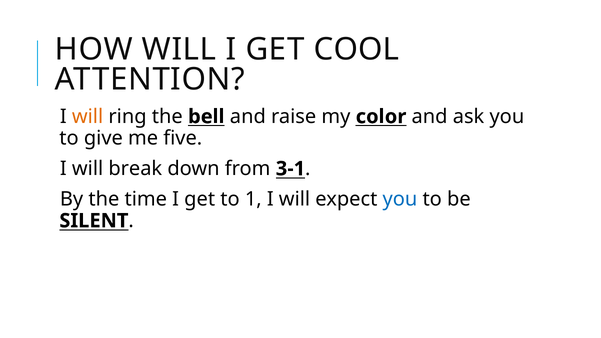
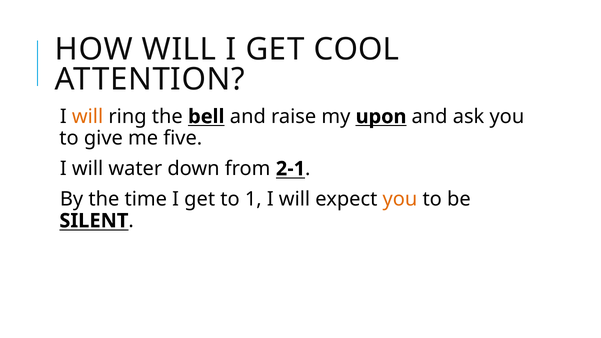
color: color -> upon (381, 117)
break: break -> water (135, 169)
3-1: 3-1 -> 2-1 (290, 169)
you colour: blue -> orange (400, 199)
